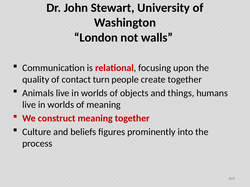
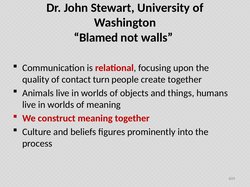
London: London -> Blamed (96, 38)
